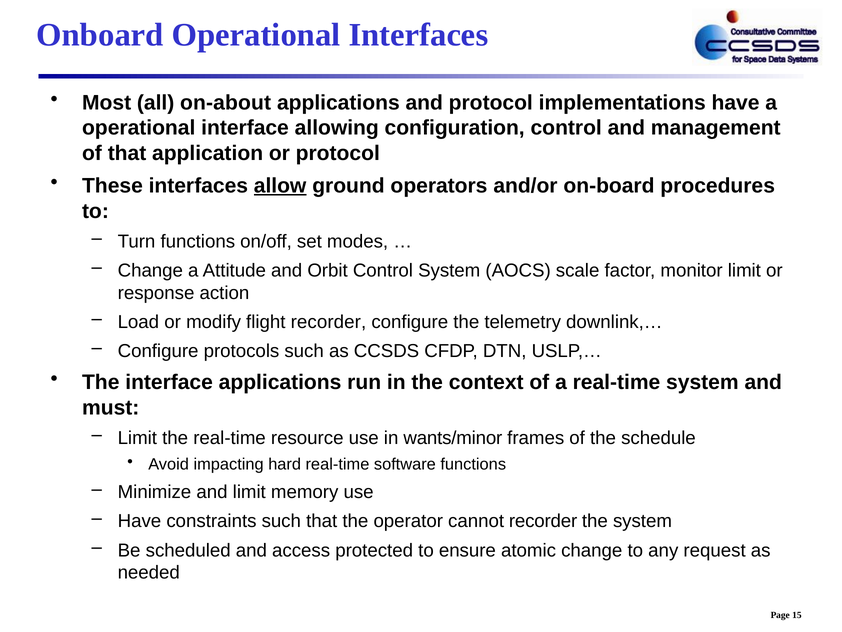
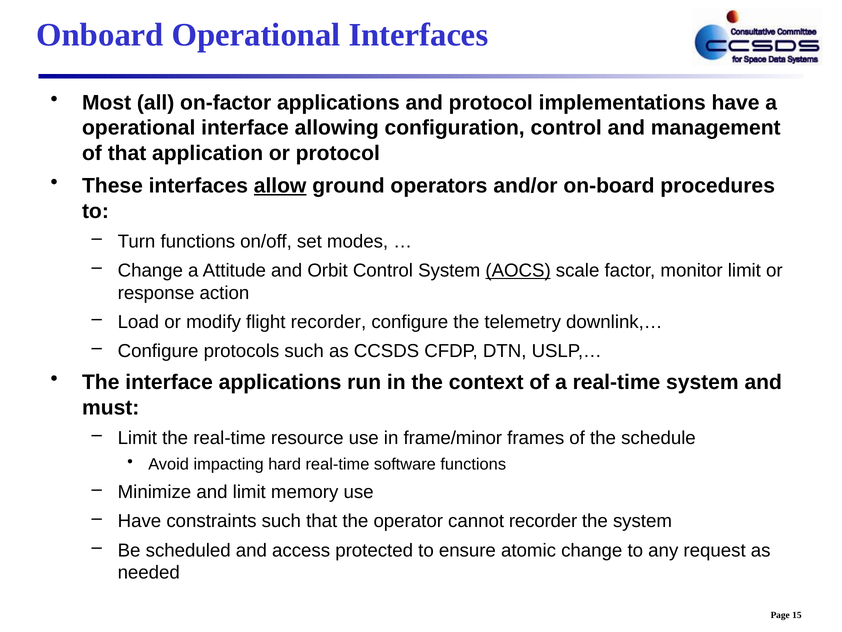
on-about: on-about -> on-factor (226, 103)
AOCS underline: none -> present (518, 270)
wants/minor: wants/minor -> frame/minor (453, 438)
